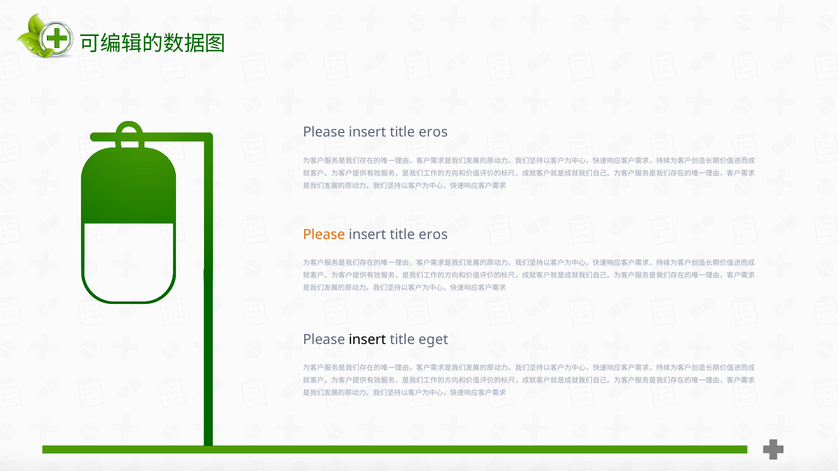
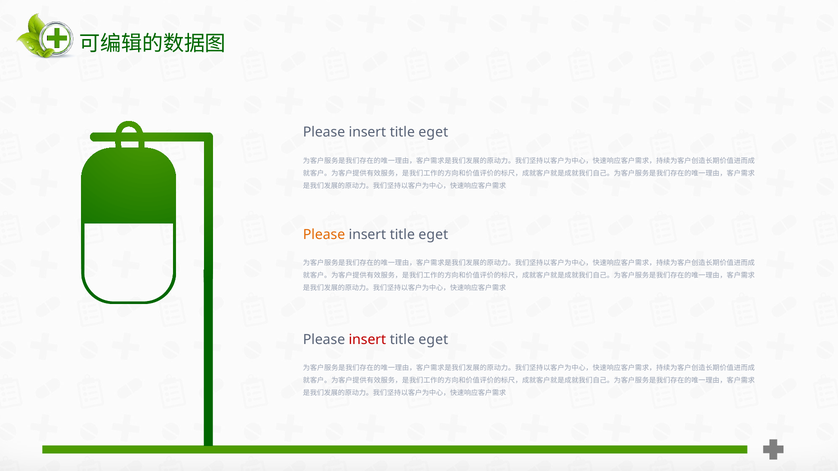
eros: eros -> eget (433, 132)
eros: eros -> eget (433, 235)
insert colour: black -> red (367, 340)
